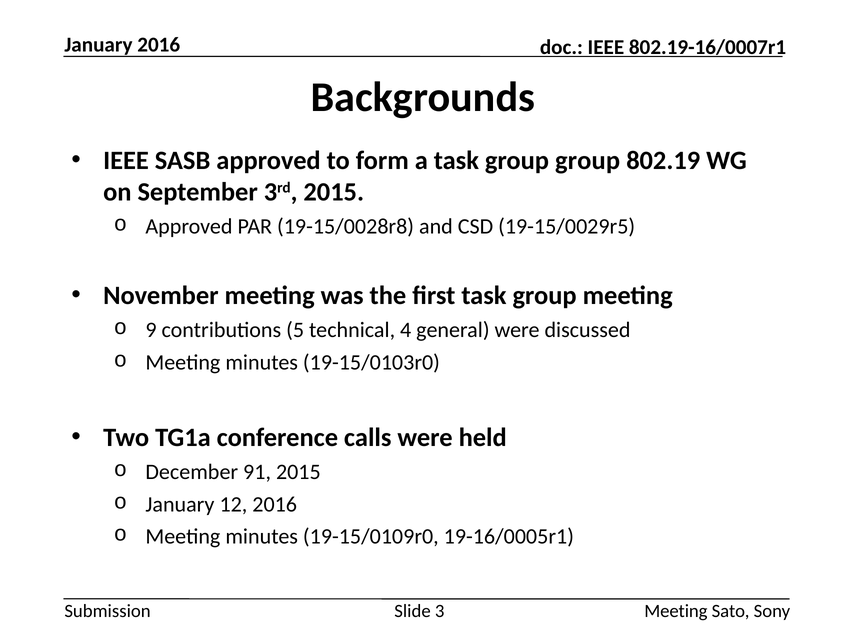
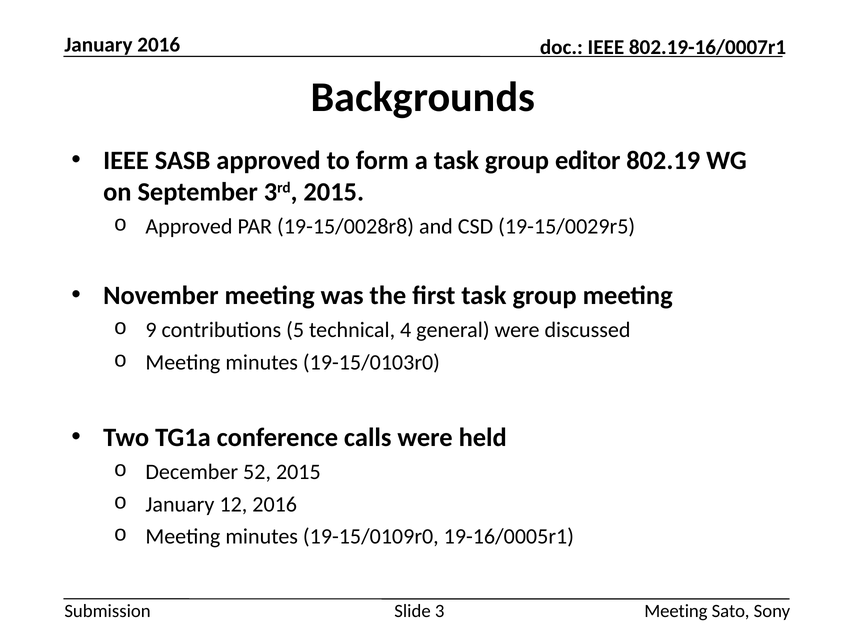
group group: group -> editor (588, 161)
91: 91 -> 52 (257, 473)
